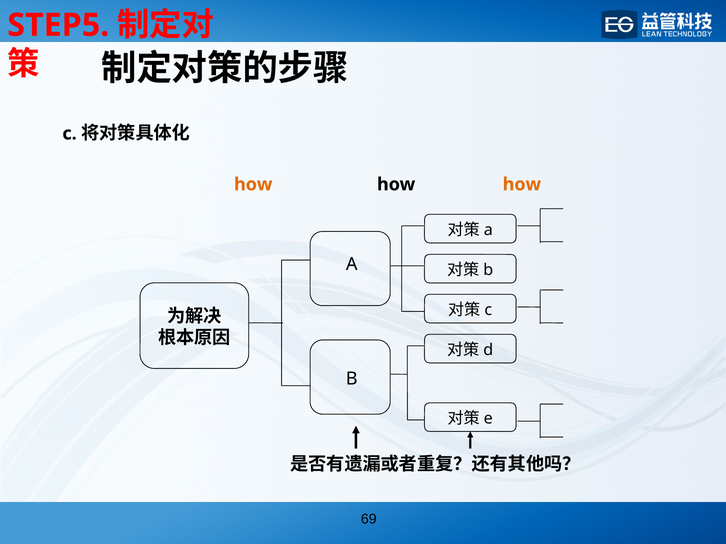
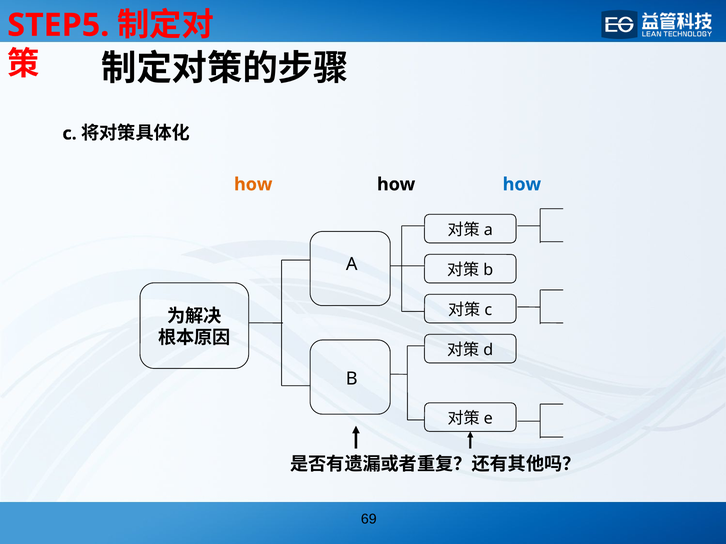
how colour: orange -> blue (522, 185)
